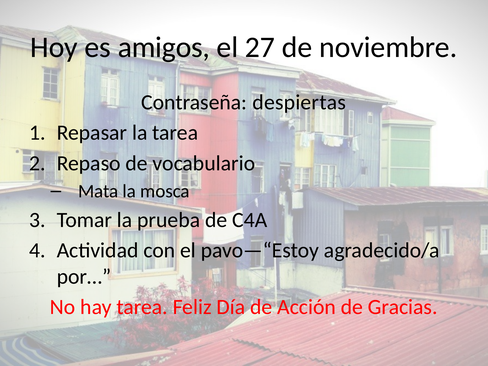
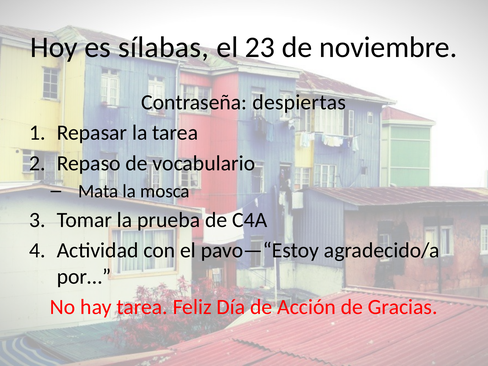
amigos: amigos -> sílabas (164, 47)
27: 27 -> 23 (260, 47)
